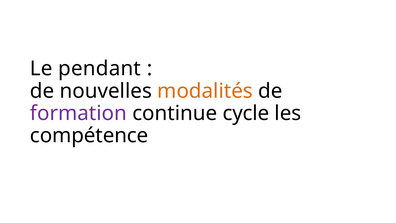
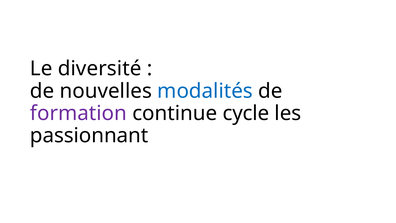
pendant: pendant -> diversité (100, 69)
modalités colour: orange -> blue (205, 91)
compétence: compétence -> passionnant (89, 135)
